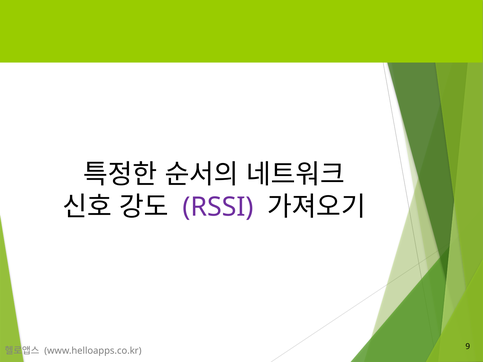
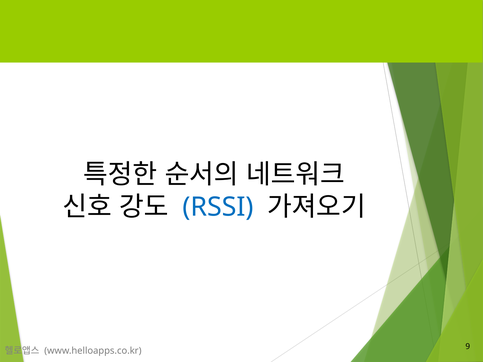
RSSI colour: purple -> blue (218, 207)
